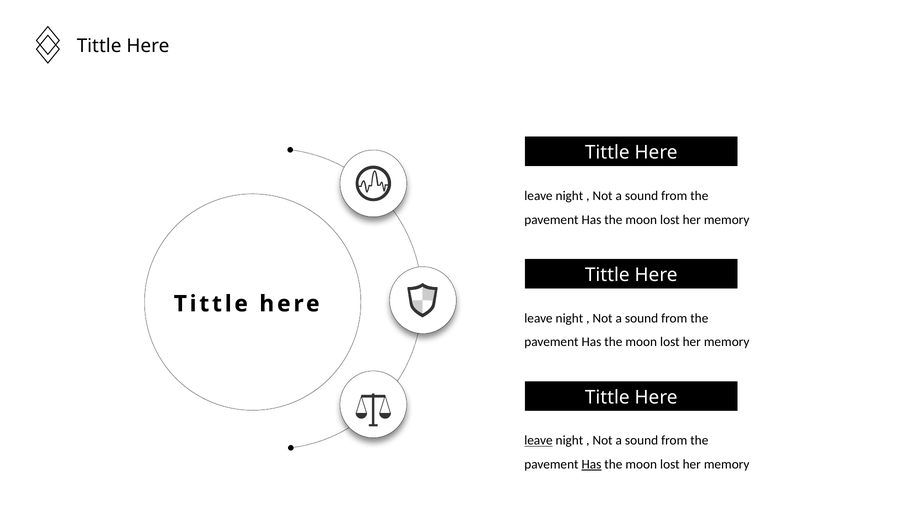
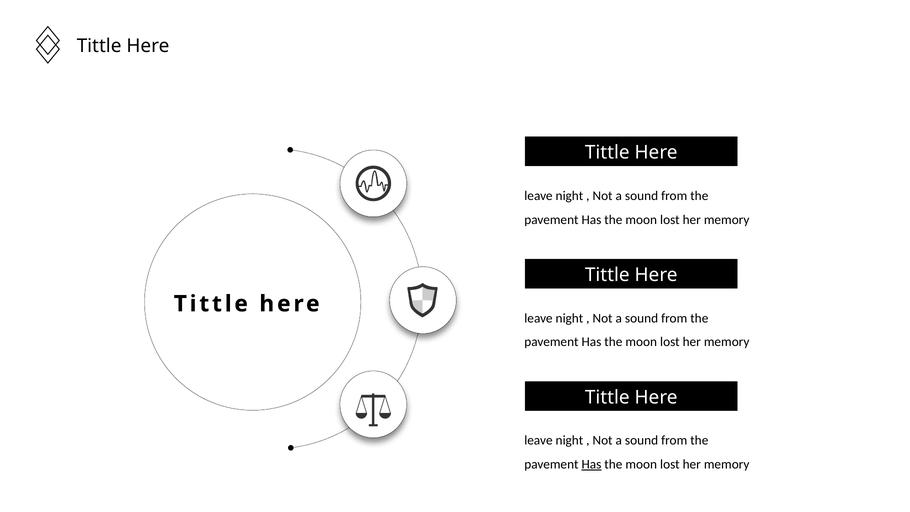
leave underline: present -> none (538, 440)
